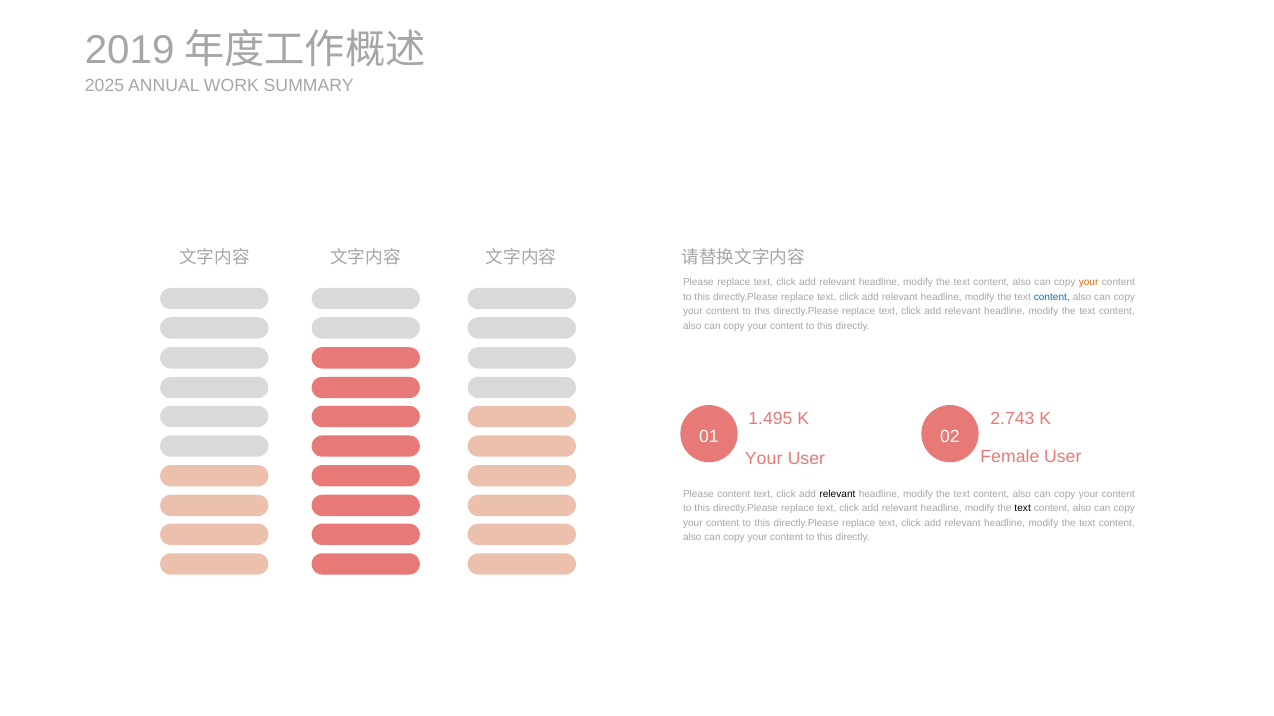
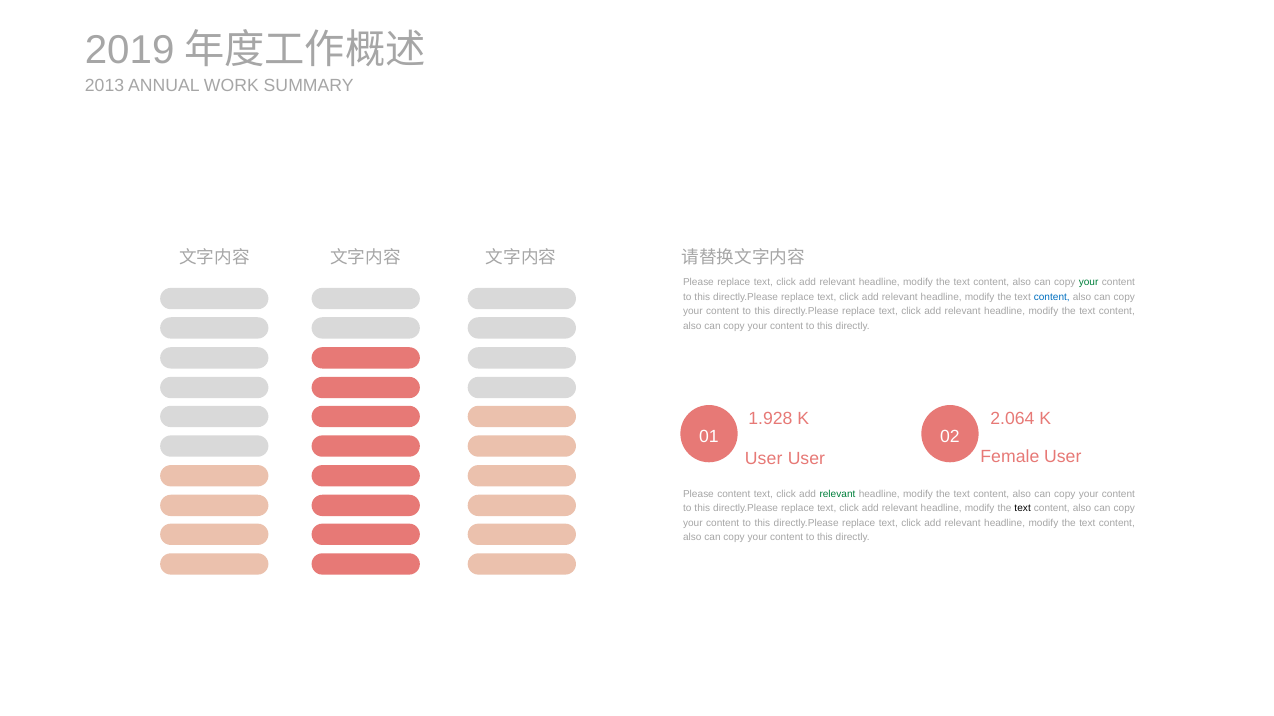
2025: 2025 -> 2013 (105, 85)
your colour: orange -> green (1089, 283)
1.495: 1.495 -> 1.928 (770, 419)
2.743: 2.743 -> 2.064 (1012, 419)
Your: Your -> User (764, 459)
relevant colour: black -> green (837, 494)
